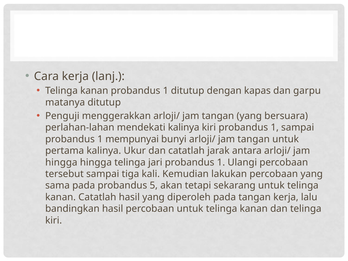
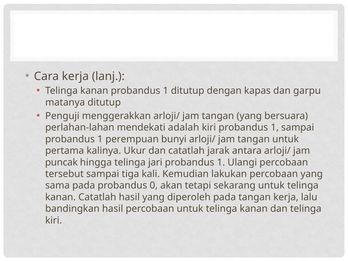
mendekati kalinya: kalinya -> adalah (184, 128)
mempunyai: mempunyai -> perempuan (132, 139)
hingga: hingga -> puncak (61, 162)
5: 5 -> 0 (154, 186)
